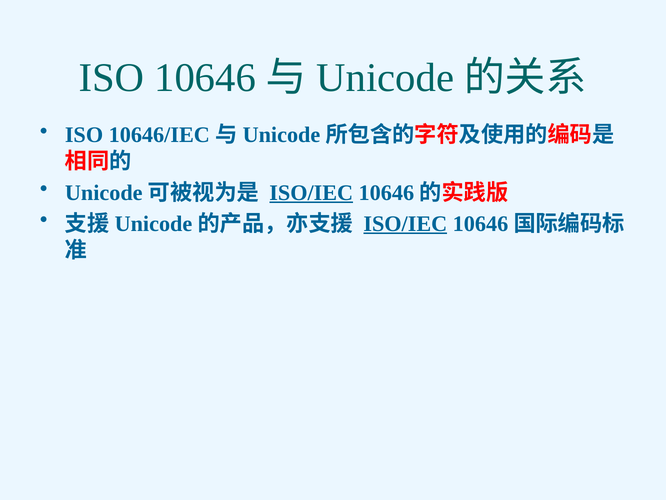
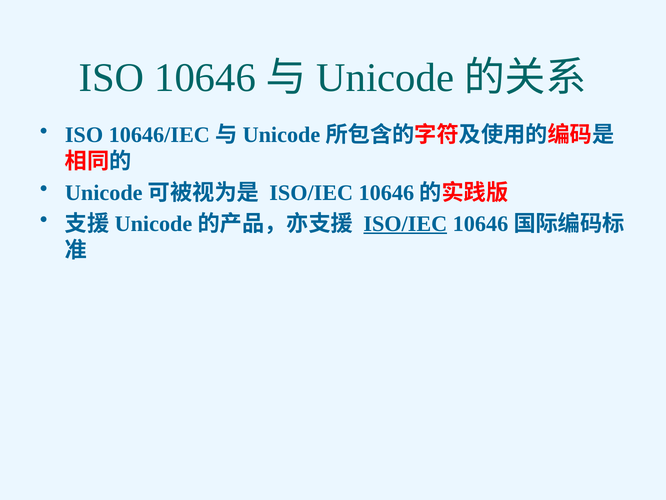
ISO/IEC underline: present -> none (311, 192)
